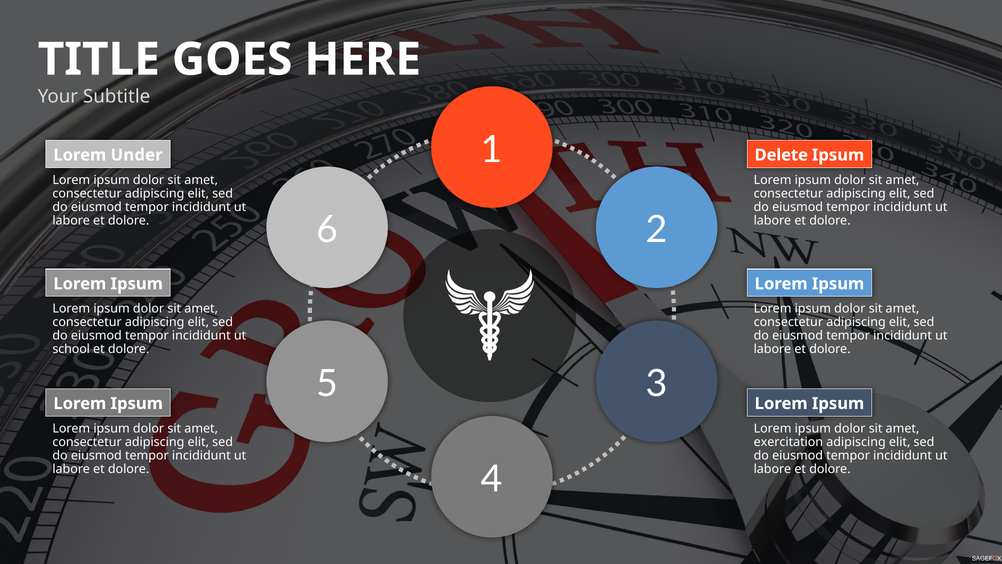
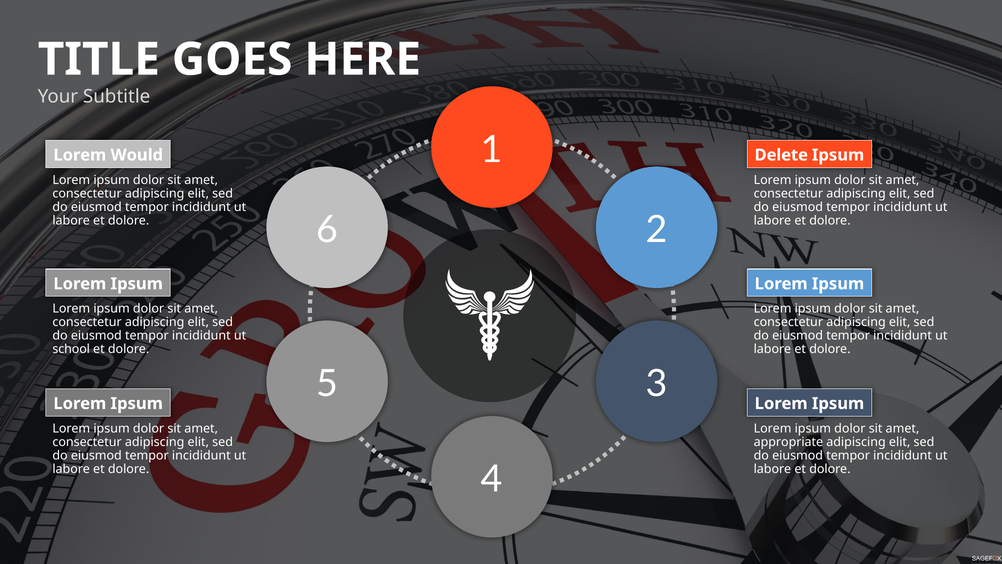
Under: Under -> Would (137, 155)
exercitation: exercitation -> appropriate (788, 442)
